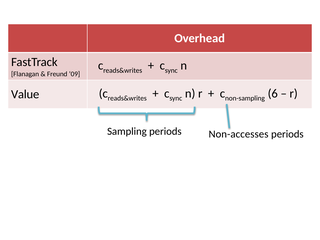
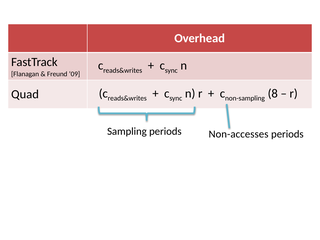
Value: Value -> Quad (25, 94)
6: 6 -> 8 (273, 94)
